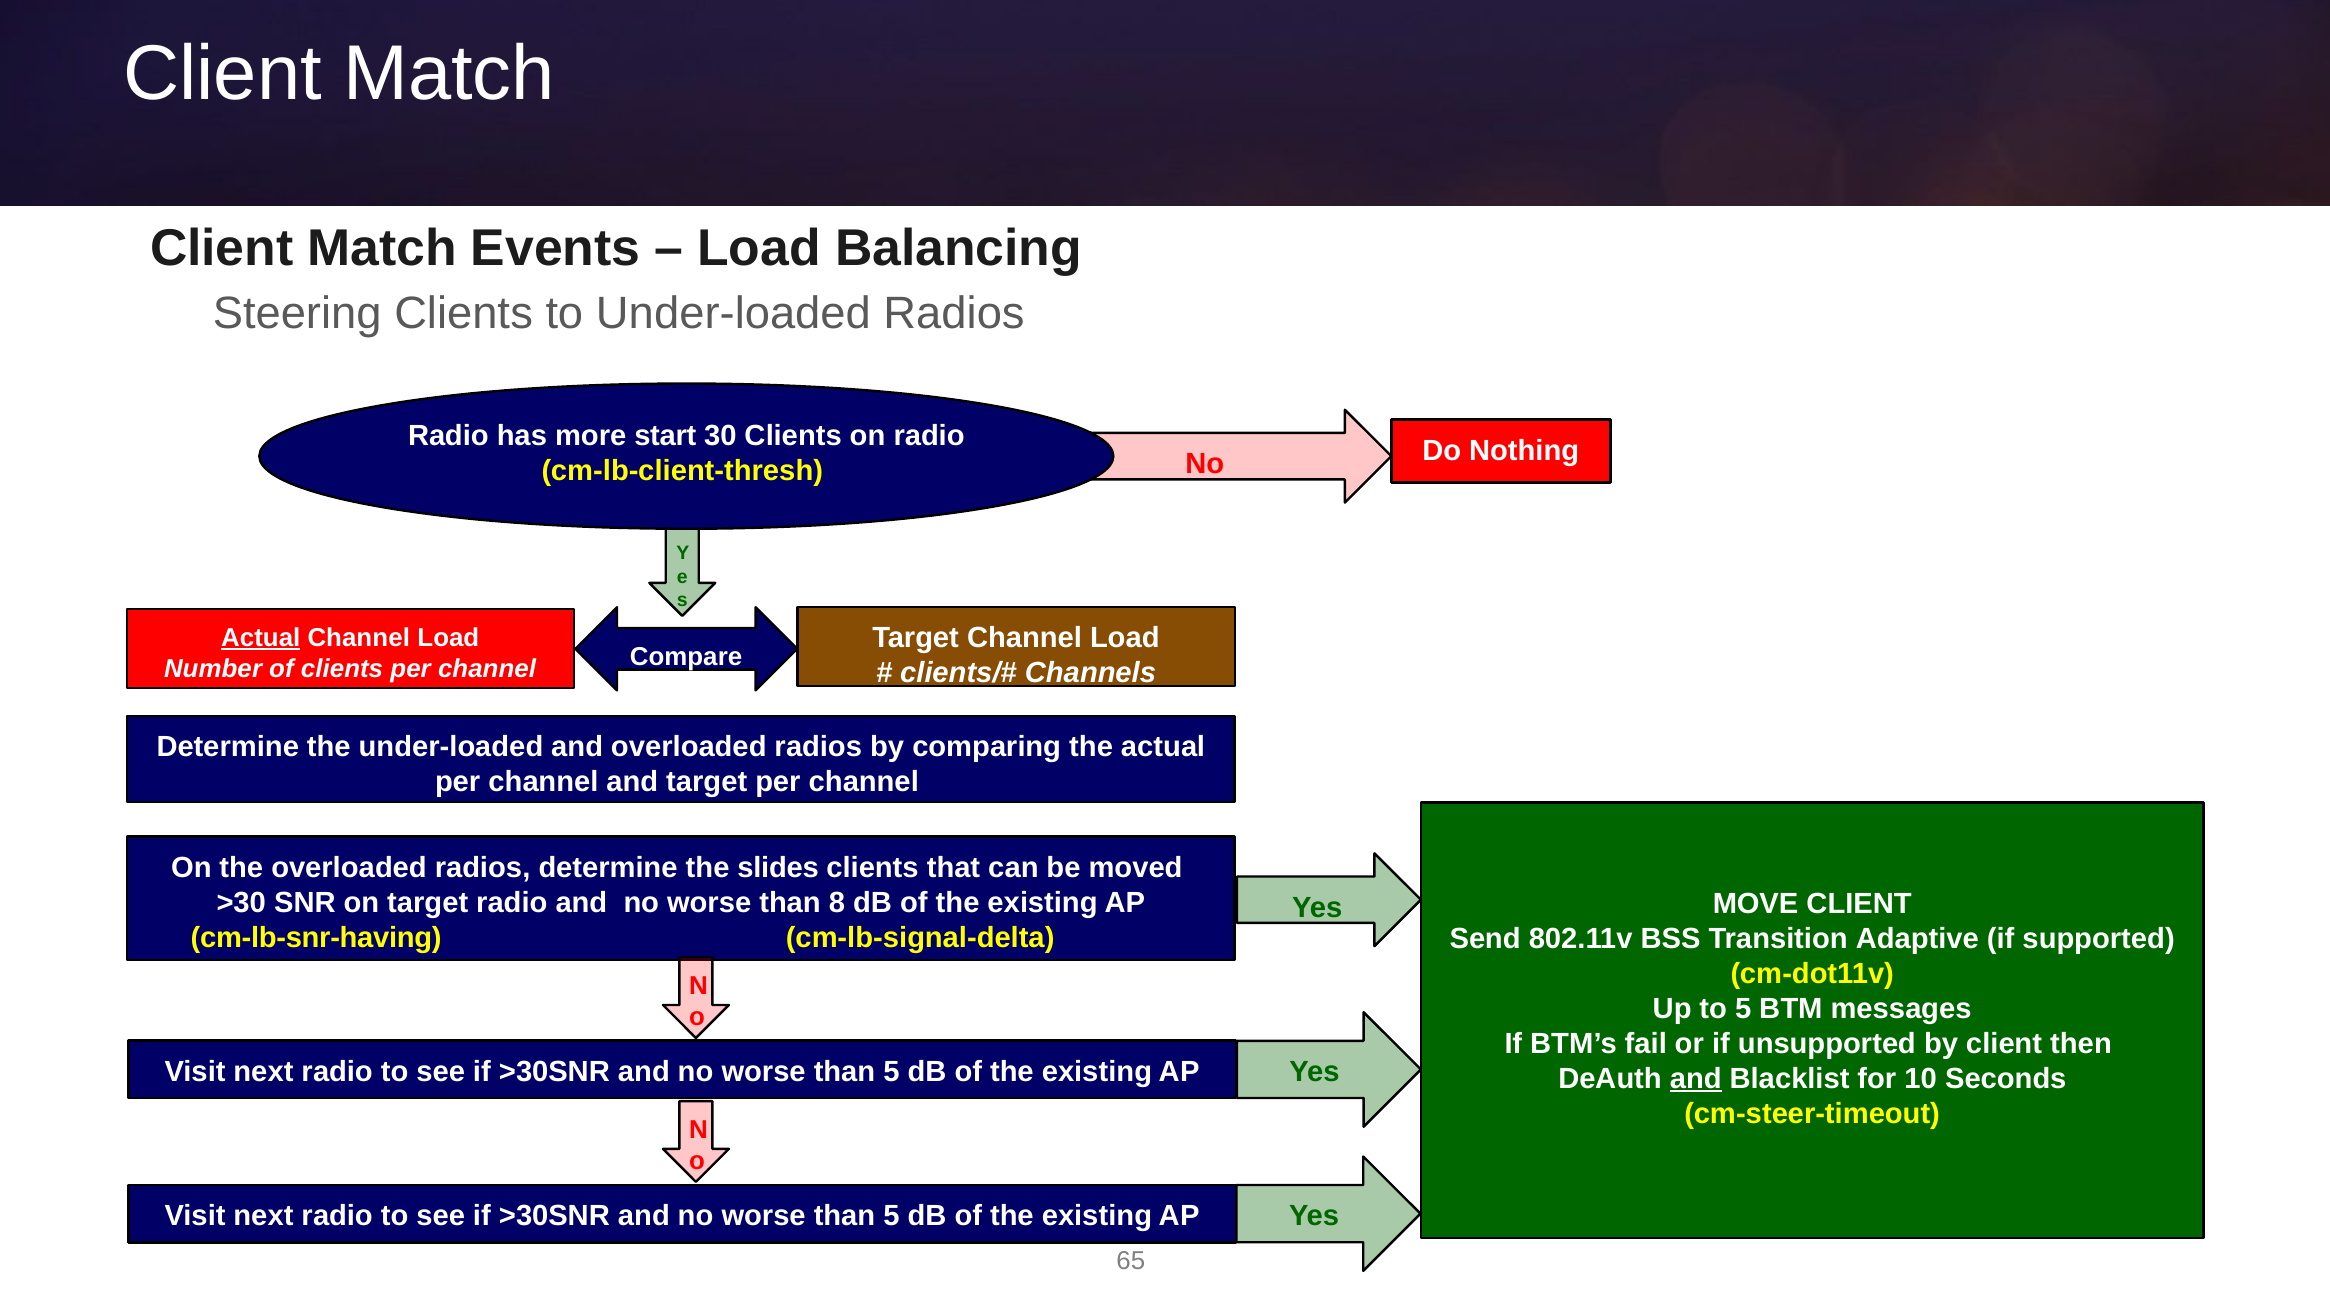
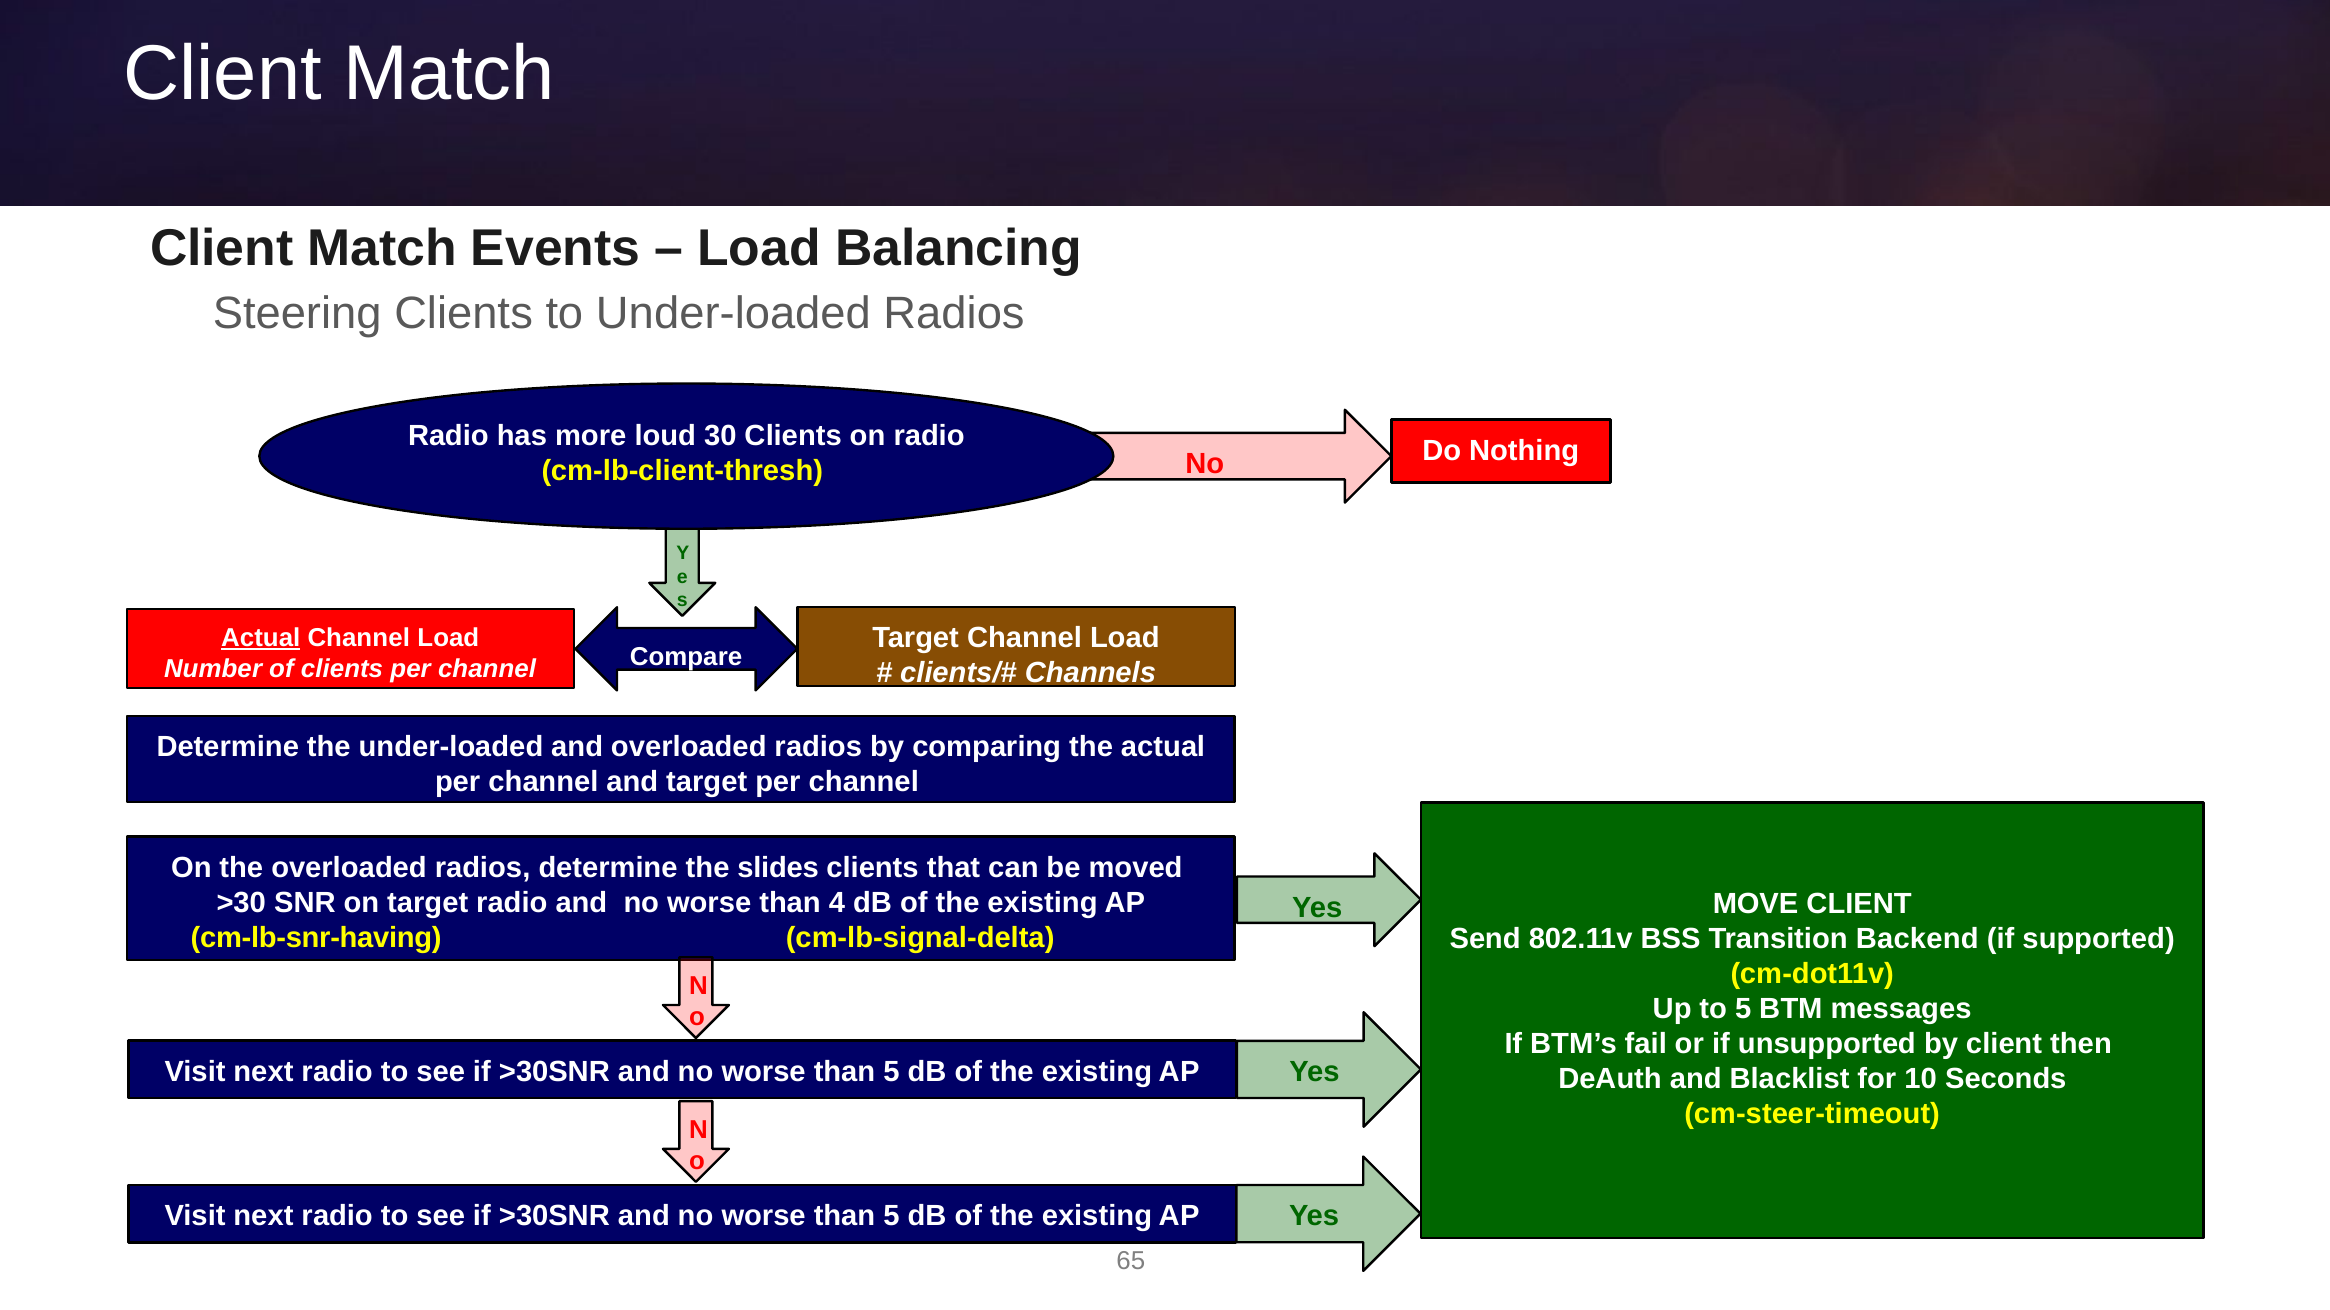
start: start -> loud (665, 436)
8: 8 -> 4 (837, 903)
Adaptive: Adaptive -> Backend (1917, 939)
and underline: present -> none (1696, 1079)
